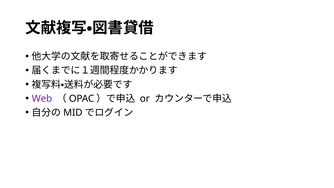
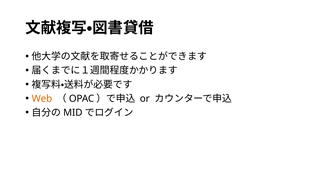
Web colour: purple -> orange (42, 98)
